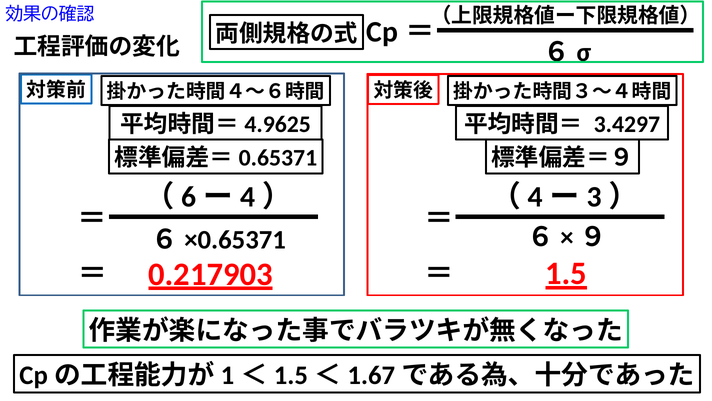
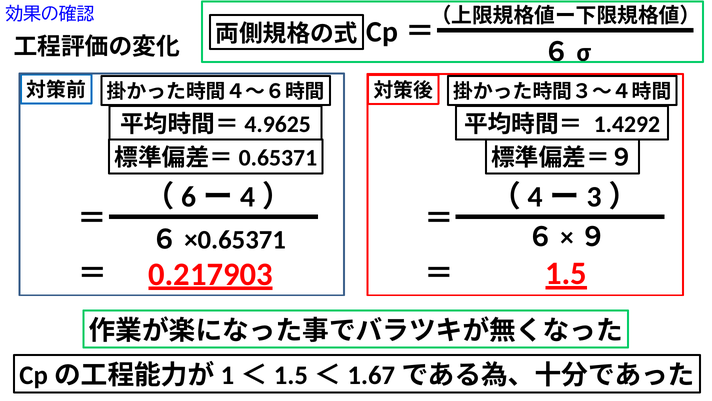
3.4297: 3.4297 -> 1.4292 (627, 124)
